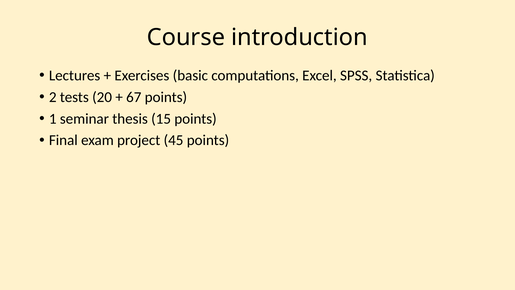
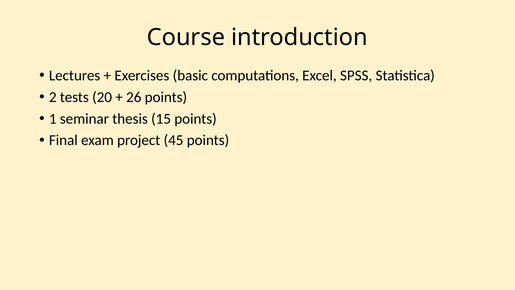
67: 67 -> 26 (134, 97)
